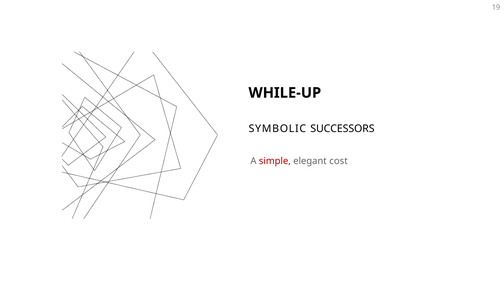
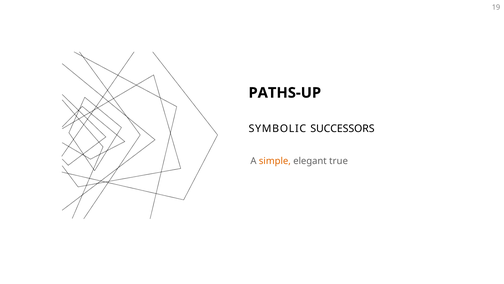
WHILE-UP: WHILE-UP -> PATHS-UP (285, 93)
simple colour: red -> orange (275, 161)
cost: cost -> true (339, 161)
